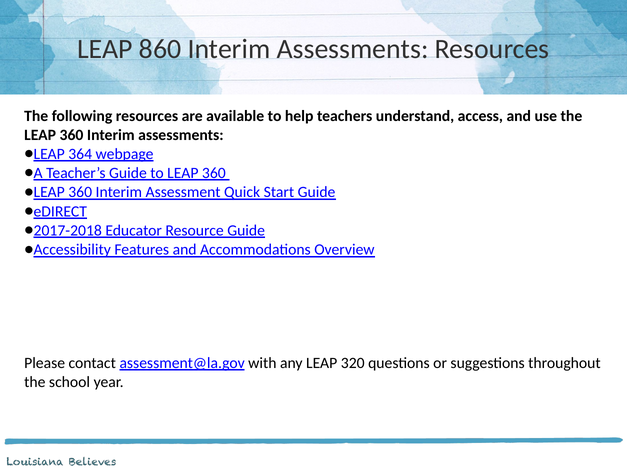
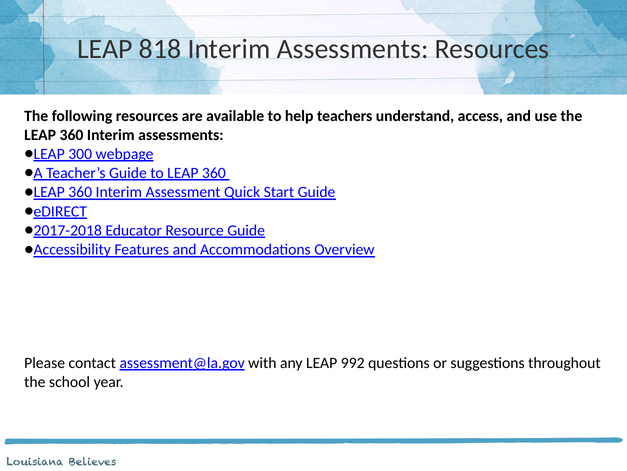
860: 860 -> 818 (160, 49)
364: 364 -> 300 (80, 154)
320: 320 -> 992 (353, 363)
